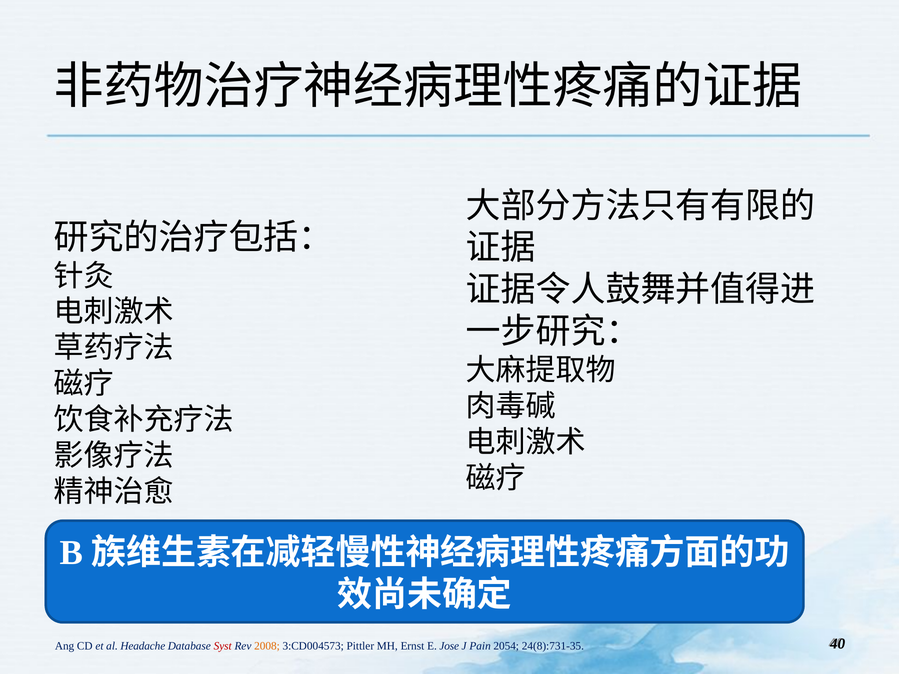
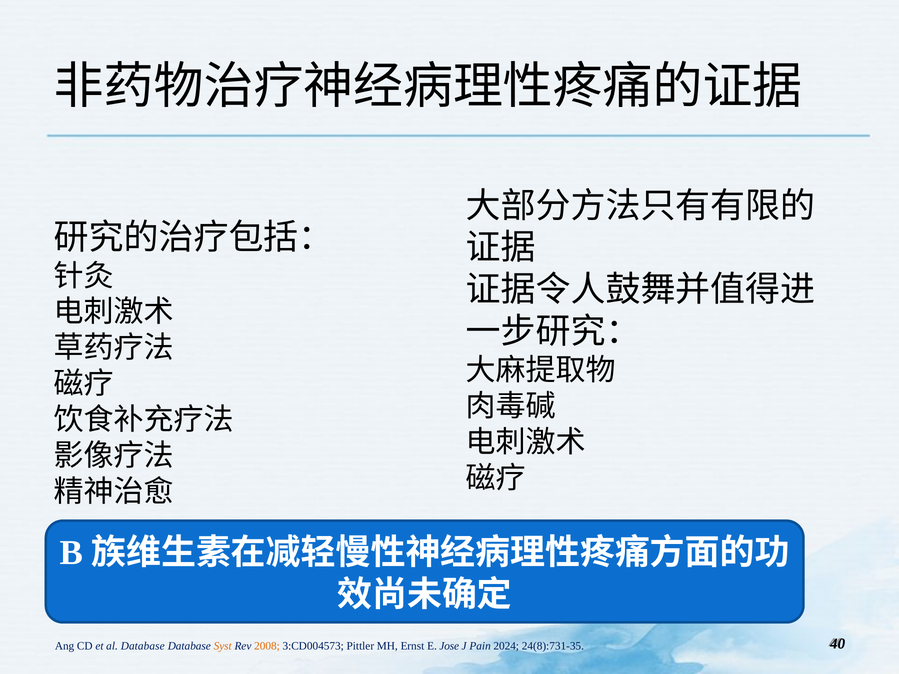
al Headache: Headache -> Database (143, 646)
Syst colour: red -> orange (223, 646)
2054: 2054 -> 2024 (506, 646)
